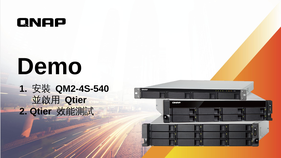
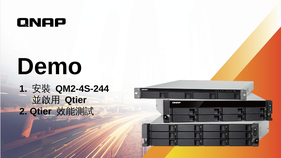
QM2-4S-540: QM2-4S-540 -> QM2-4S-244 (82, 89)
